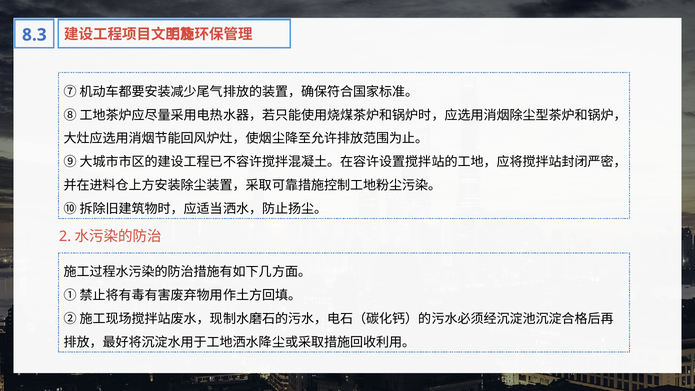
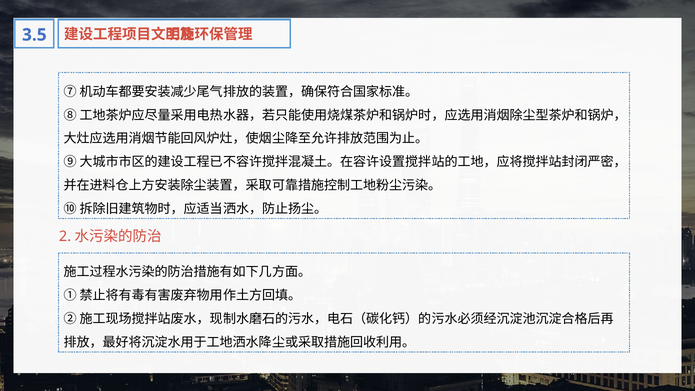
8.3: 8.3 -> 3.5 (34, 35)
